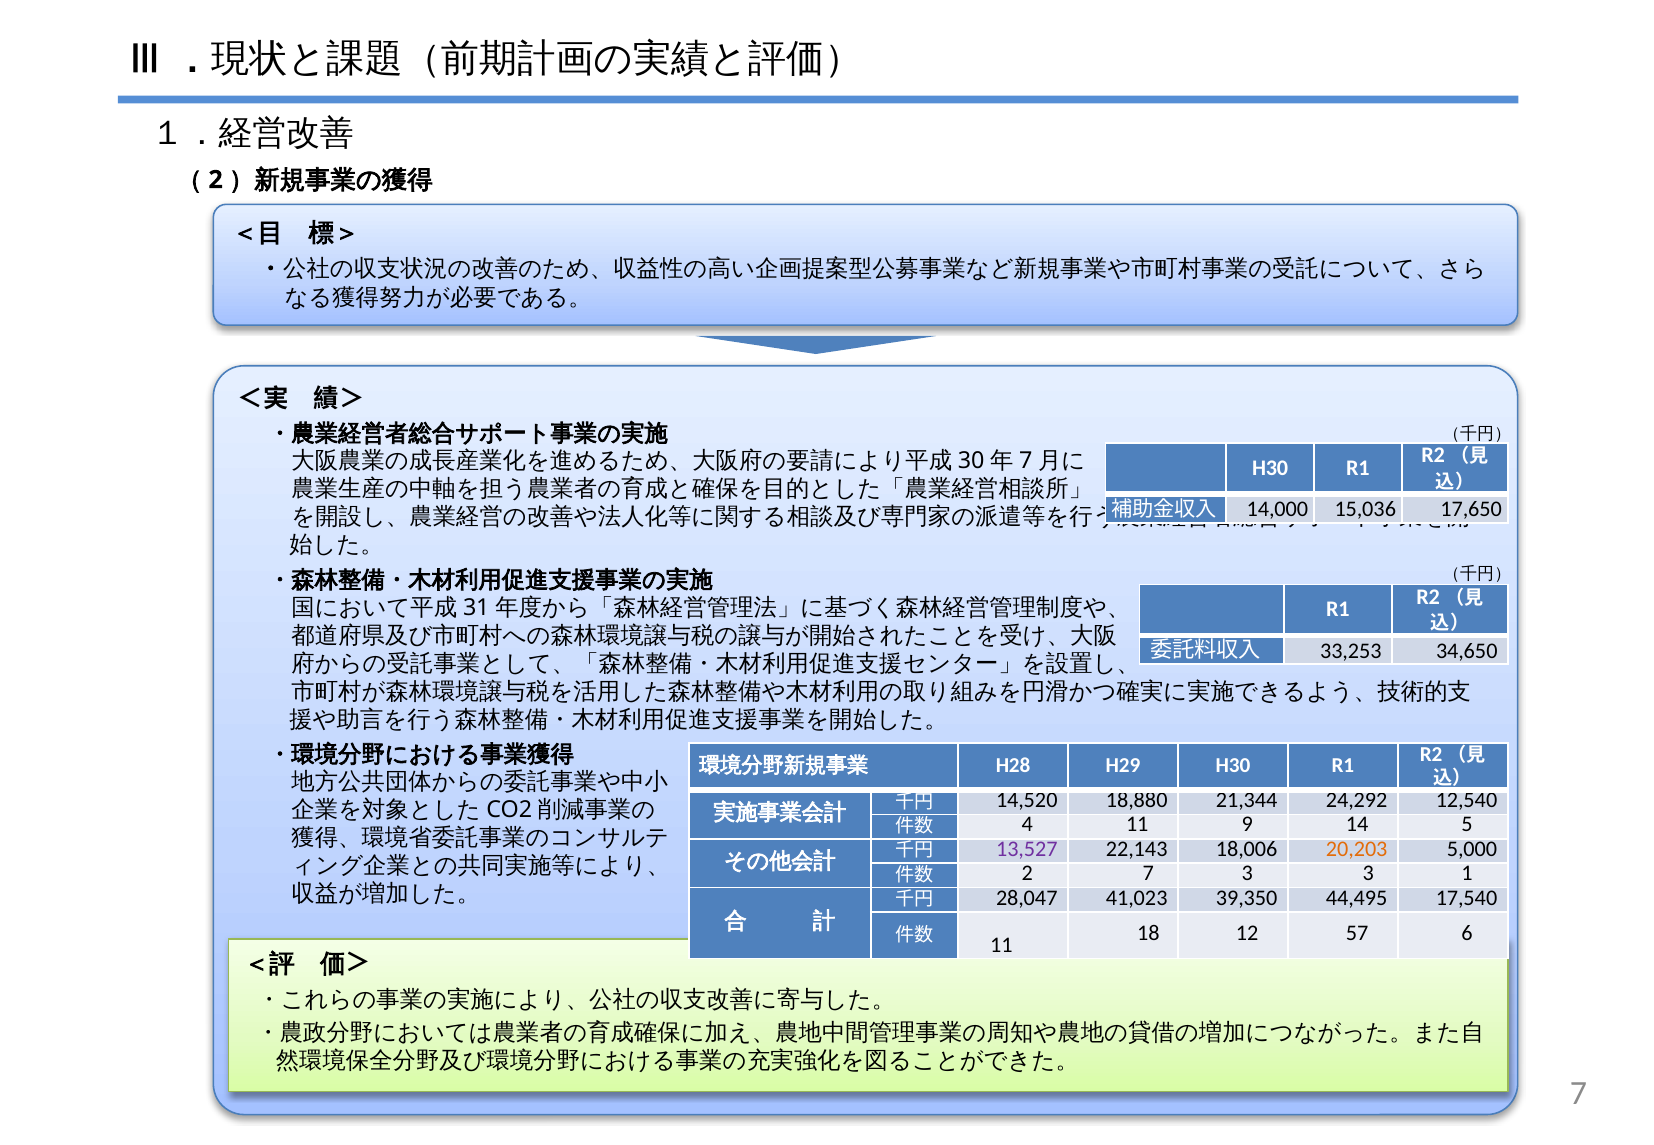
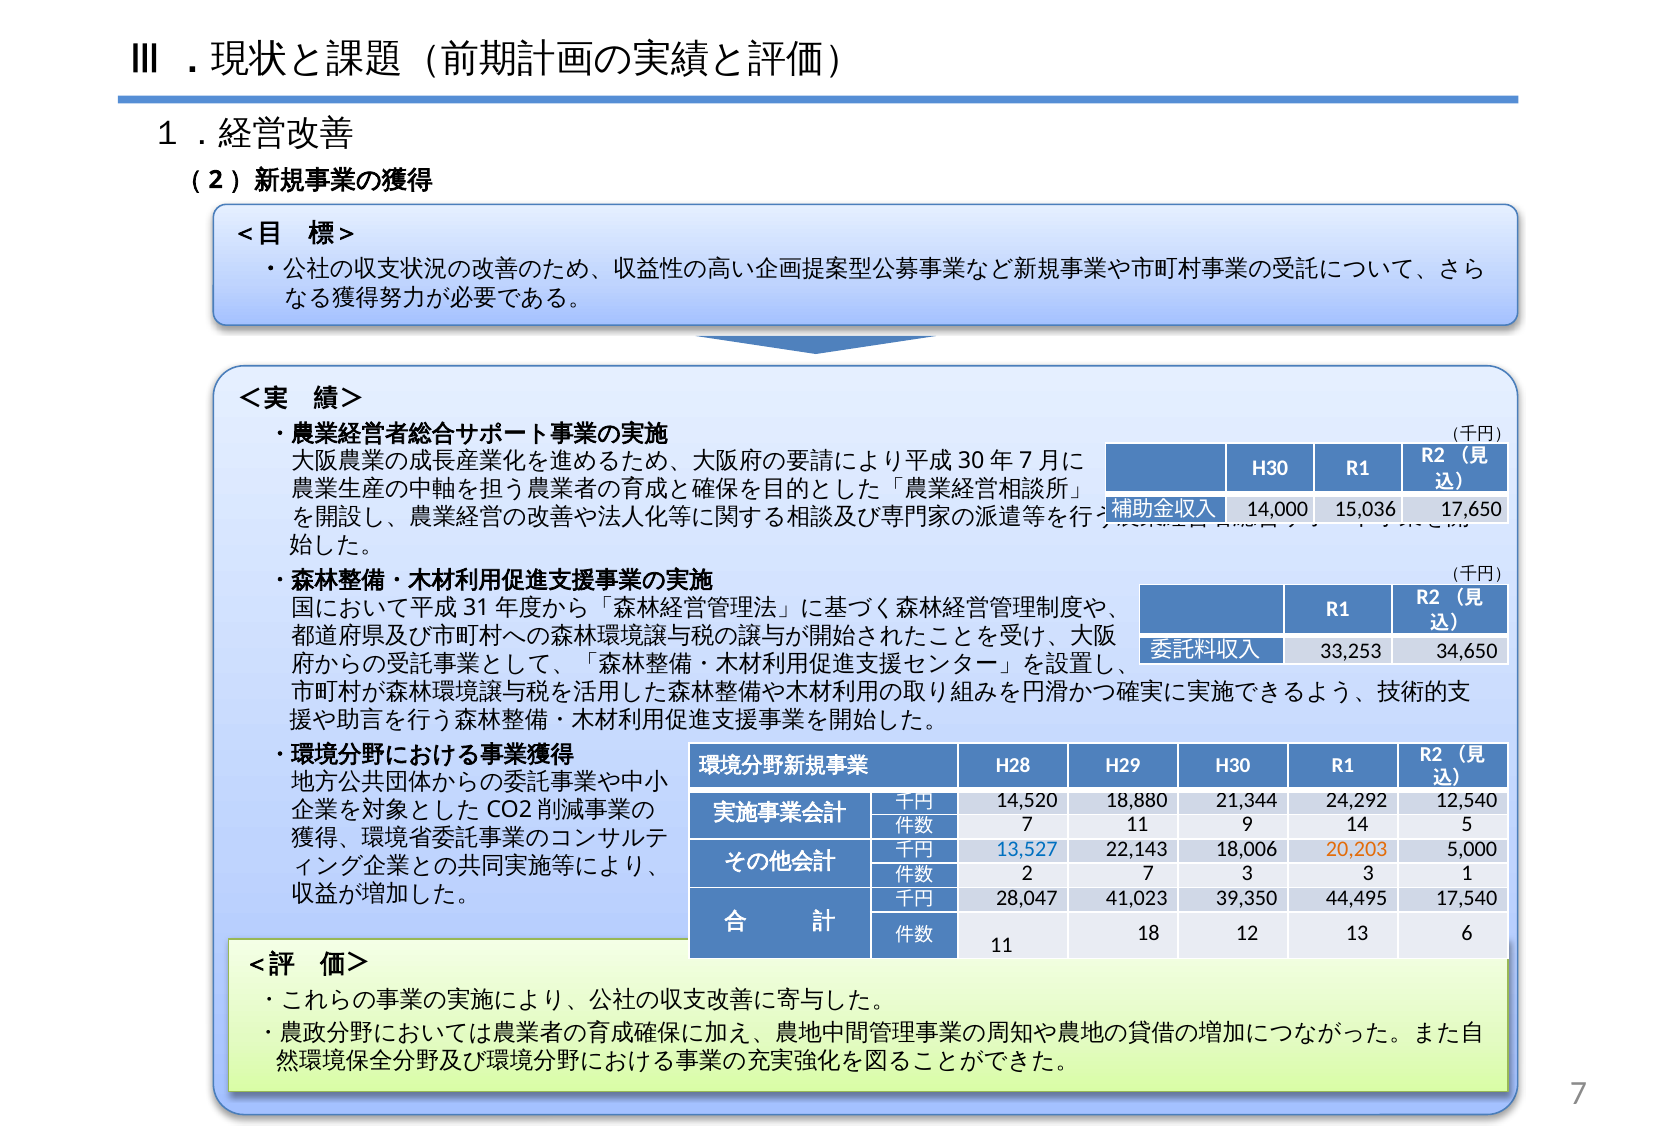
4: 4 -> 7 (1027, 825)
13,527 colour: purple -> blue (1027, 849)
57: 57 -> 13 (1357, 933)
